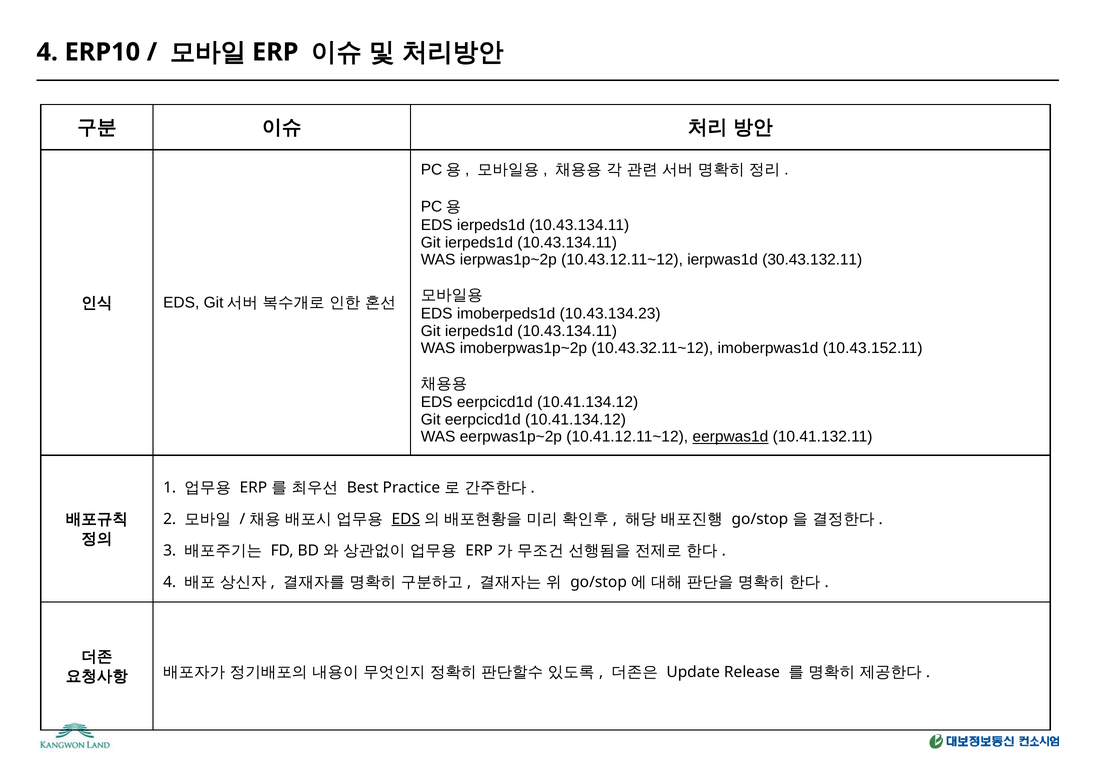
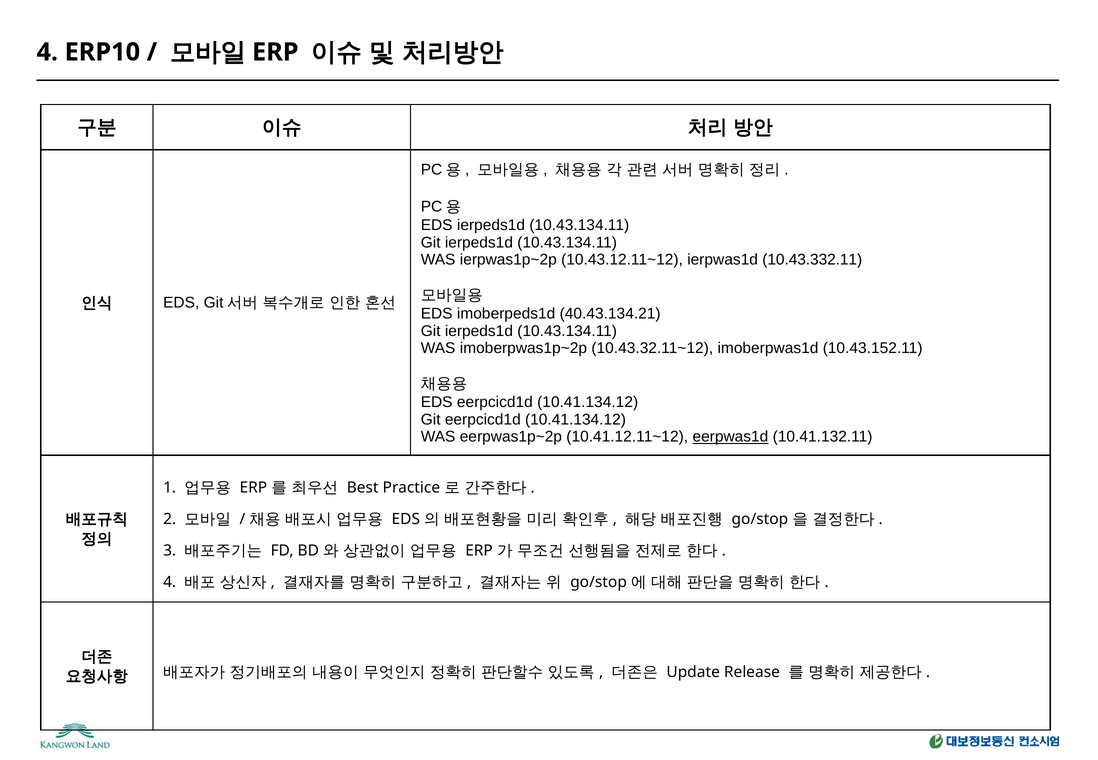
30.43.132.11: 30.43.132.11 -> 10.43.332.11 (812, 260)
10.43.134.23: 10.43.134.23 -> 40.43.134.21 (610, 314)
EDS underline: present -> none (406, 519)
